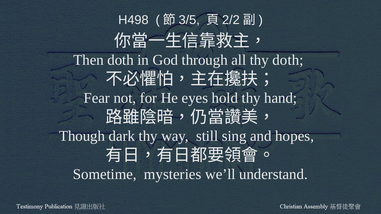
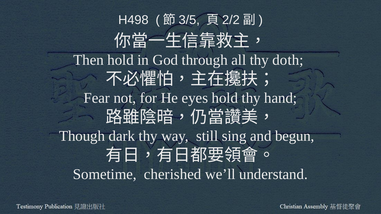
Then doth: doth -> hold (121, 60)
hopes: hopes -> begun (295, 136)
mysteries: mysteries -> cherished (173, 174)
